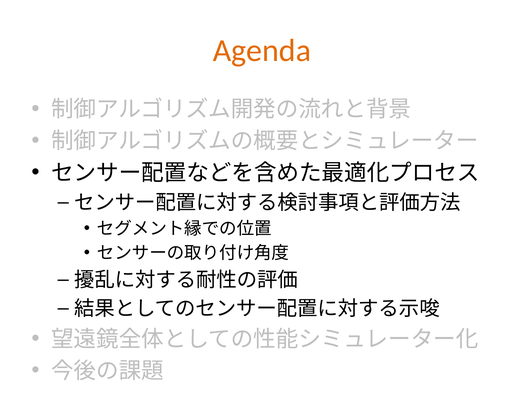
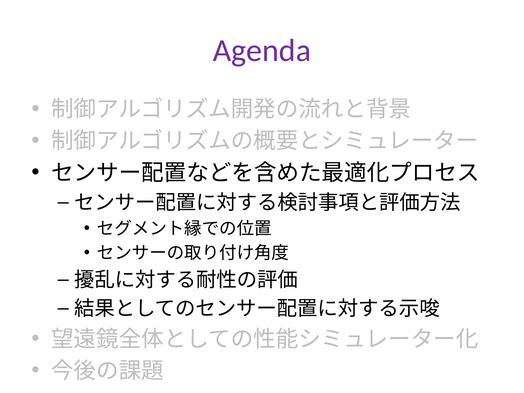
Agenda colour: orange -> purple (262, 51)
